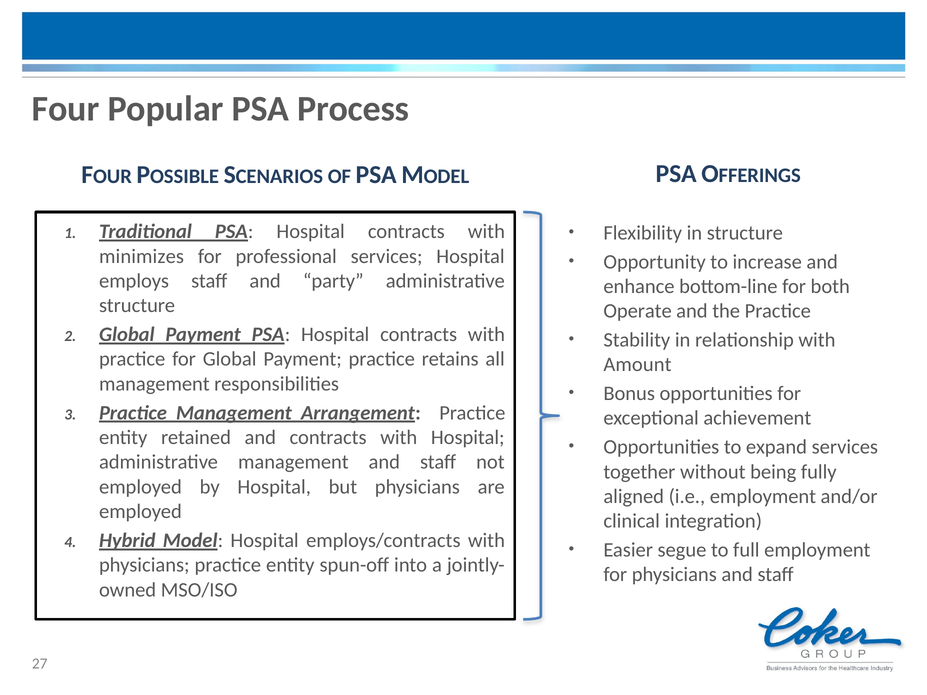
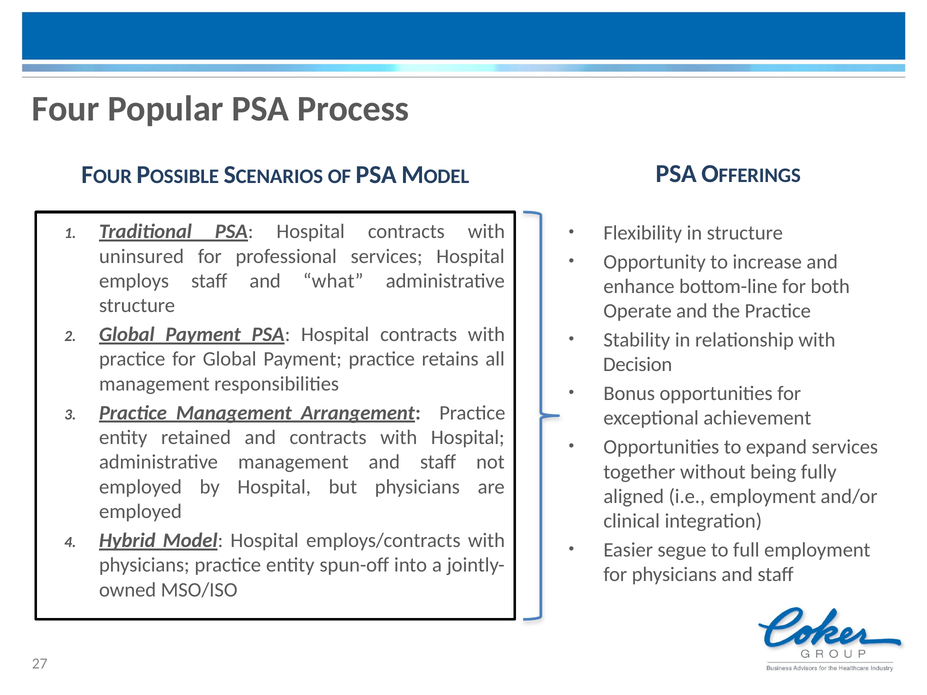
minimizes: minimizes -> uninsured (142, 256)
party: party -> what (333, 281)
Amount: Amount -> Decision (638, 365)
